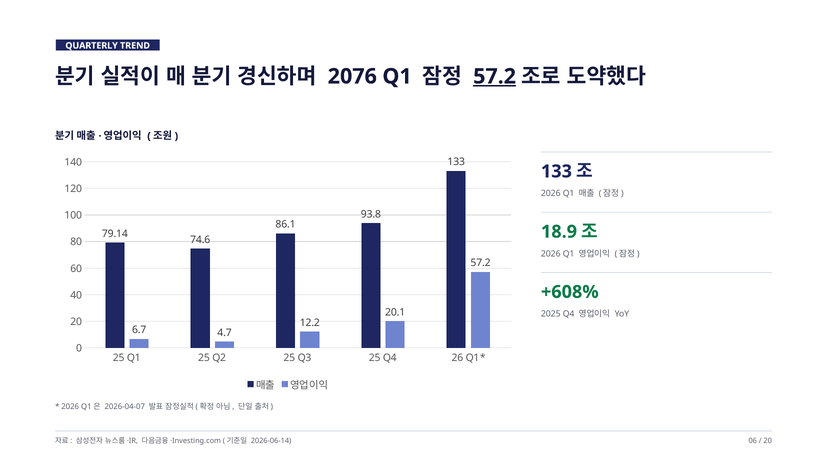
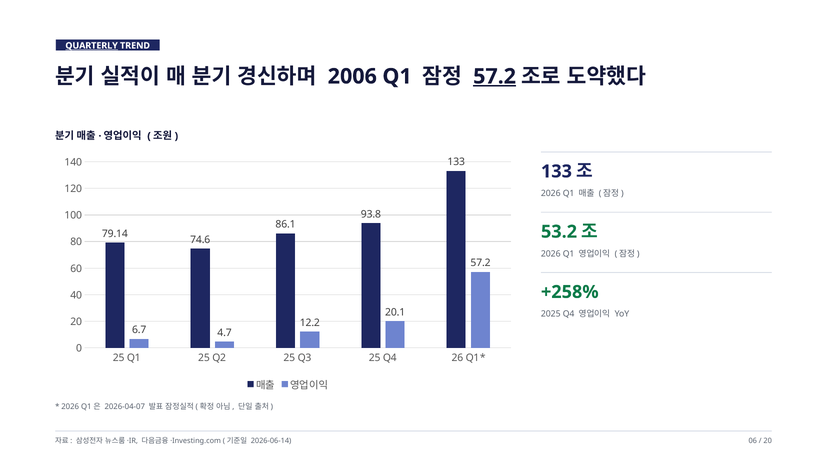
QUARTERLY underline: none -> present (92, 46)
2076: 2076 -> 2006 (352, 76)
18.9: 18.9 -> 53.2 (559, 232)
+608%: +608% -> +258% (570, 292)
